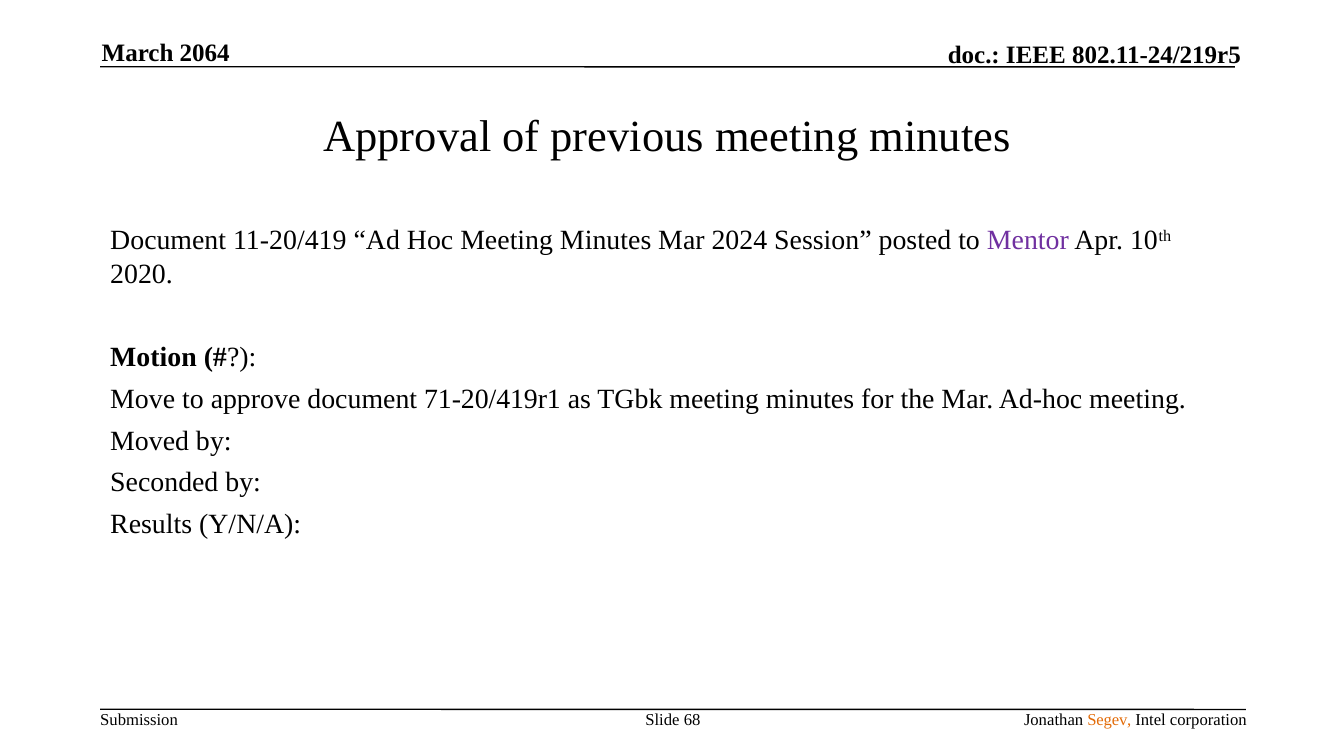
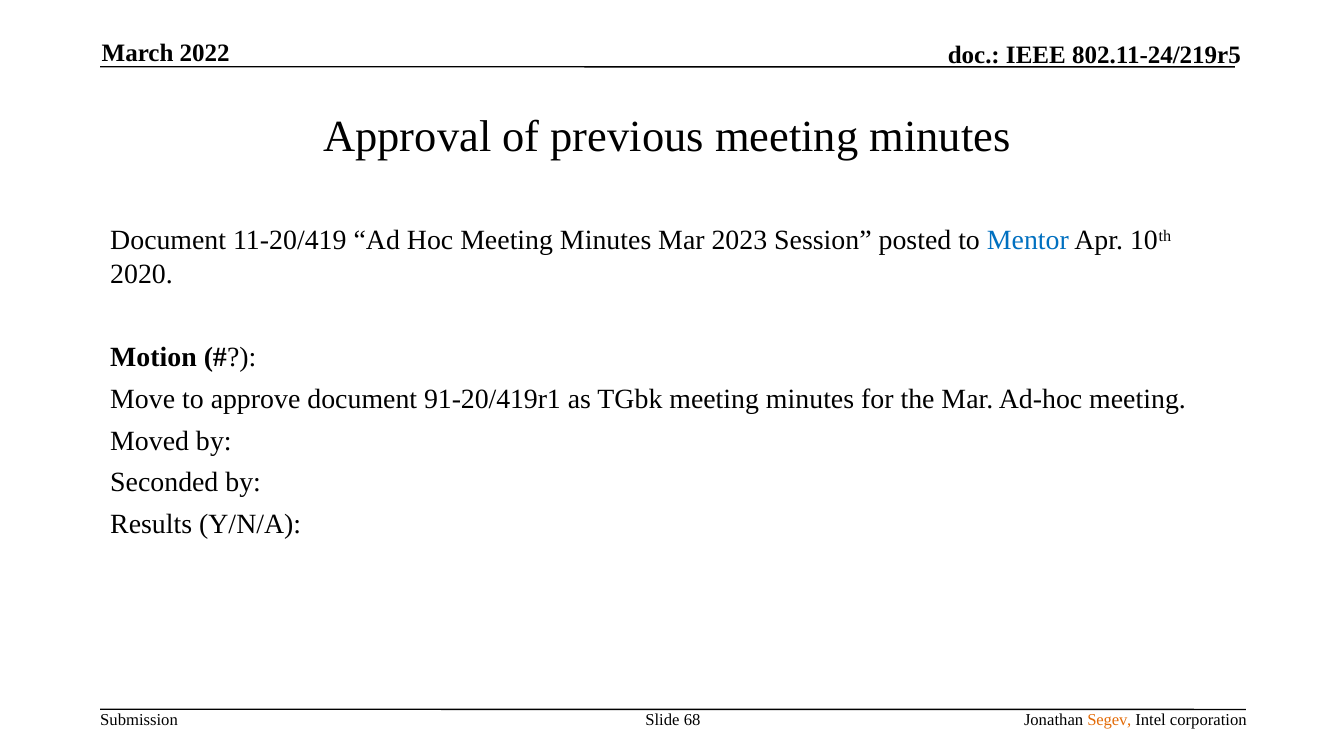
2064: 2064 -> 2022 (205, 53)
2024: 2024 -> 2023 (739, 241)
Mentor colour: purple -> blue (1028, 241)
71-20/419r1: 71-20/419r1 -> 91-20/419r1 (492, 399)
